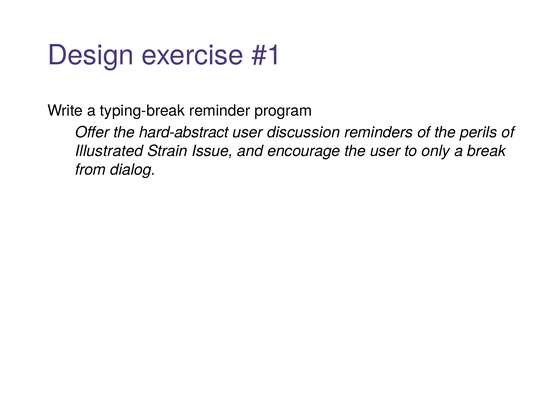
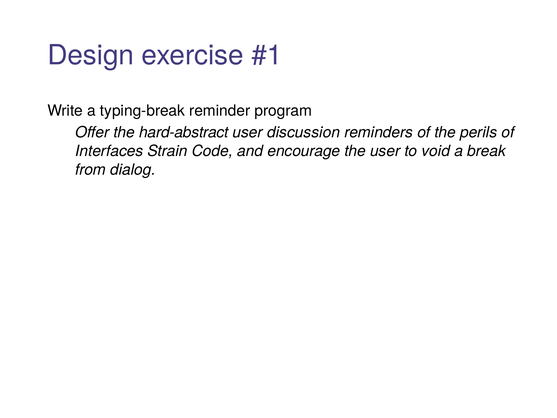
Illustrated: Illustrated -> Interfaces (109, 151)
Issue: Issue -> Code (212, 151)
only: only -> void (436, 151)
